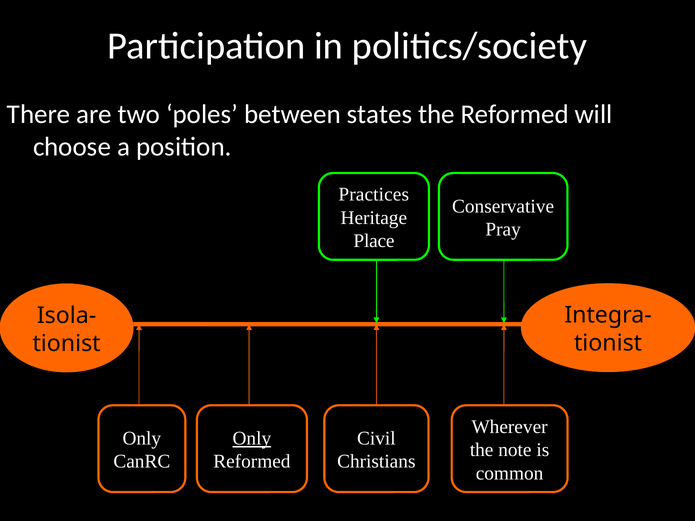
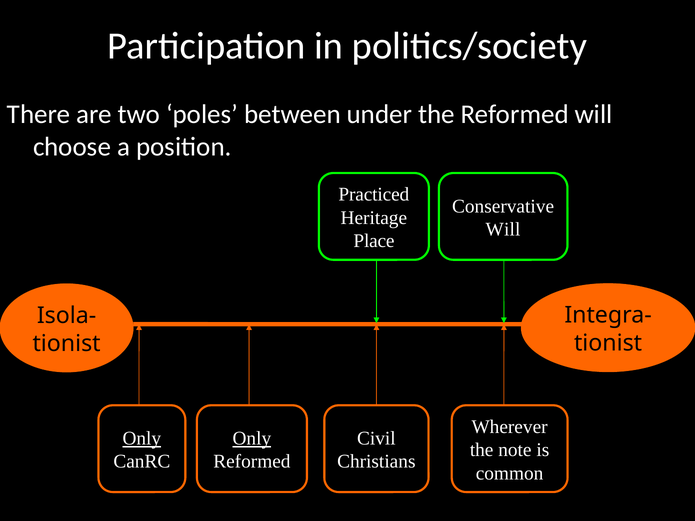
states: states -> under (379, 114)
Practices: Practices -> Practiced (374, 195)
Pray: Pray -> Will (503, 229)
Only underline: none -> present (142, 439)
